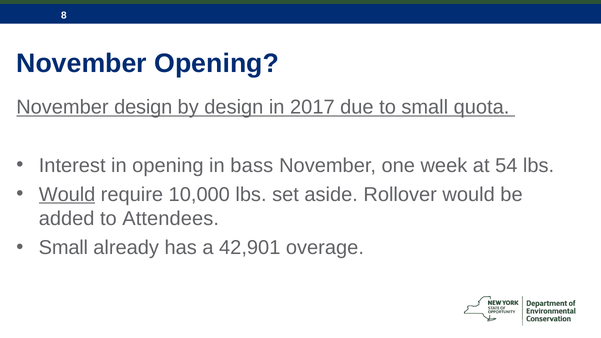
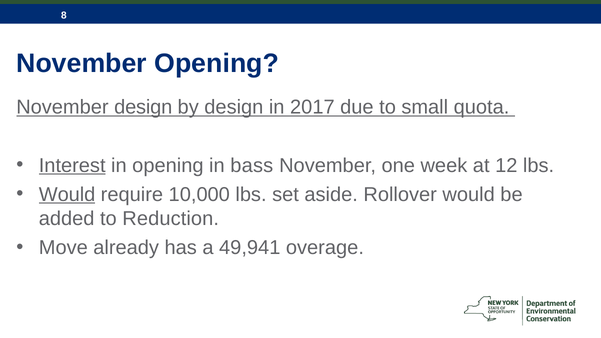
Interest underline: none -> present (72, 165)
54: 54 -> 12 (506, 165)
Attendees: Attendees -> Reduction (171, 219)
Small: Small -> Move (63, 248)
42,901: 42,901 -> 49,941 (250, 248)
